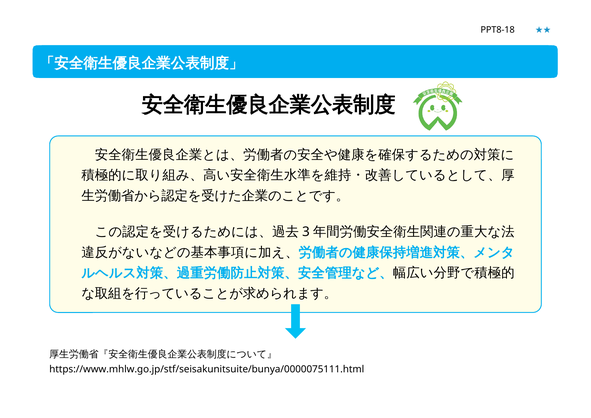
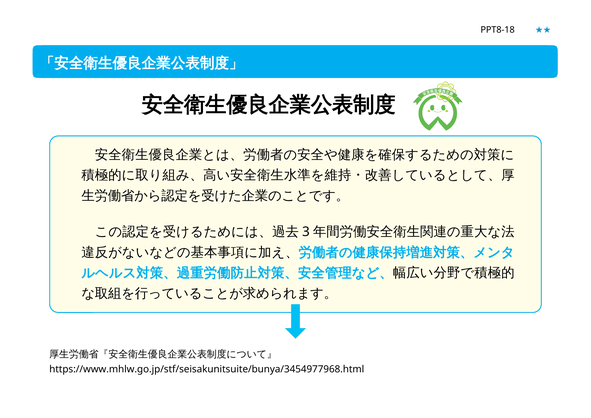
https://www.mhlw.go.jp/stf/seisakunitsuite/bunya/0000075111.html: https://www.mhlw.go.jp/stf/seisakunitsuite/bunya/0000075111.html -> https://www.mhlw.go.jp/stf/seisakunitsuite/bunya/3454977968.html (207, 369)
